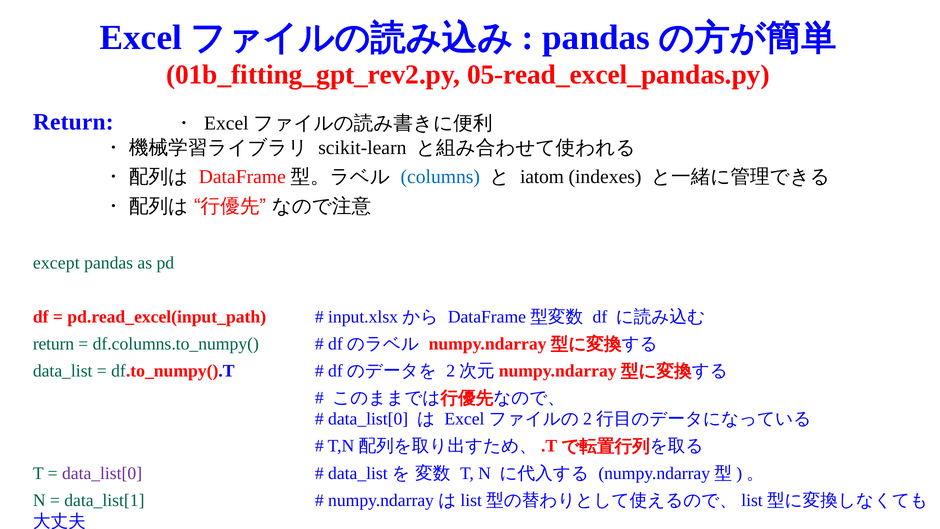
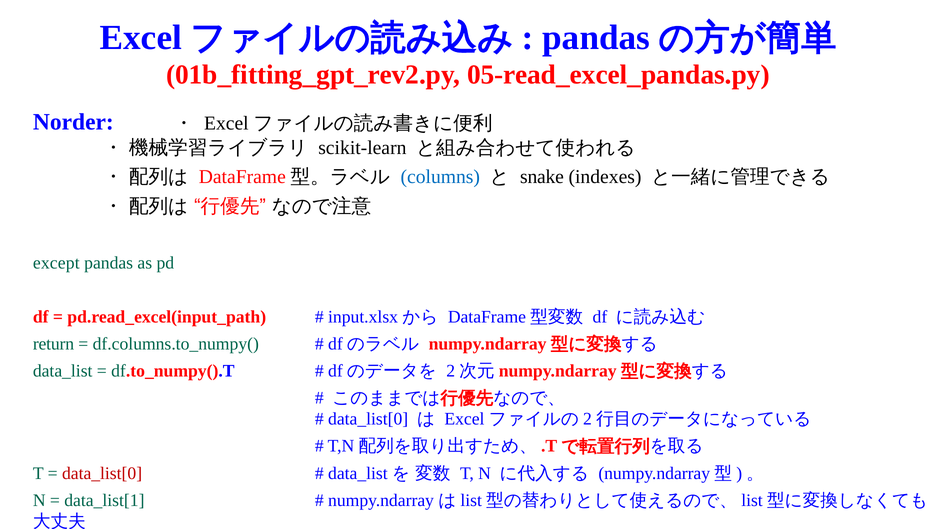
Return: Return -> Norder (73, 122)
iatom: iatom -> snake (542, 177)
data_list[0 colour: purple -> red (102, 473)
